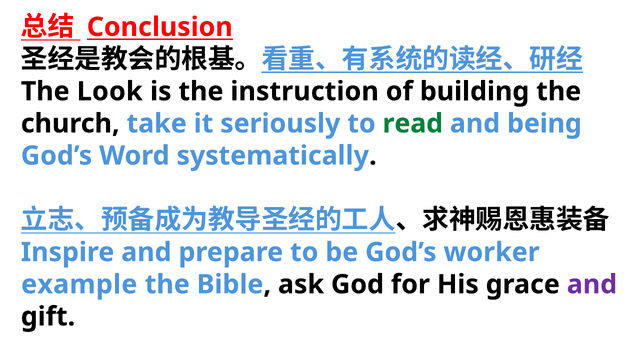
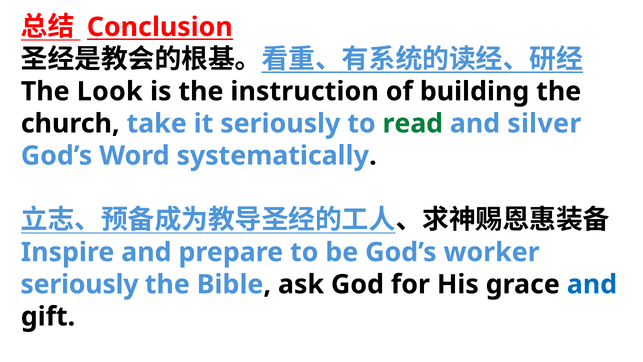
being: being -> silver (544, 123)
example: example -> seriously (79, 284)
and colour: purple -> blue (592, 284)
